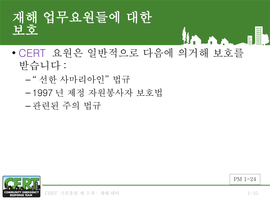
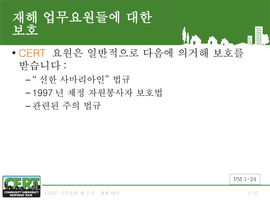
CERT colour: purple -> orange (32, 53)
